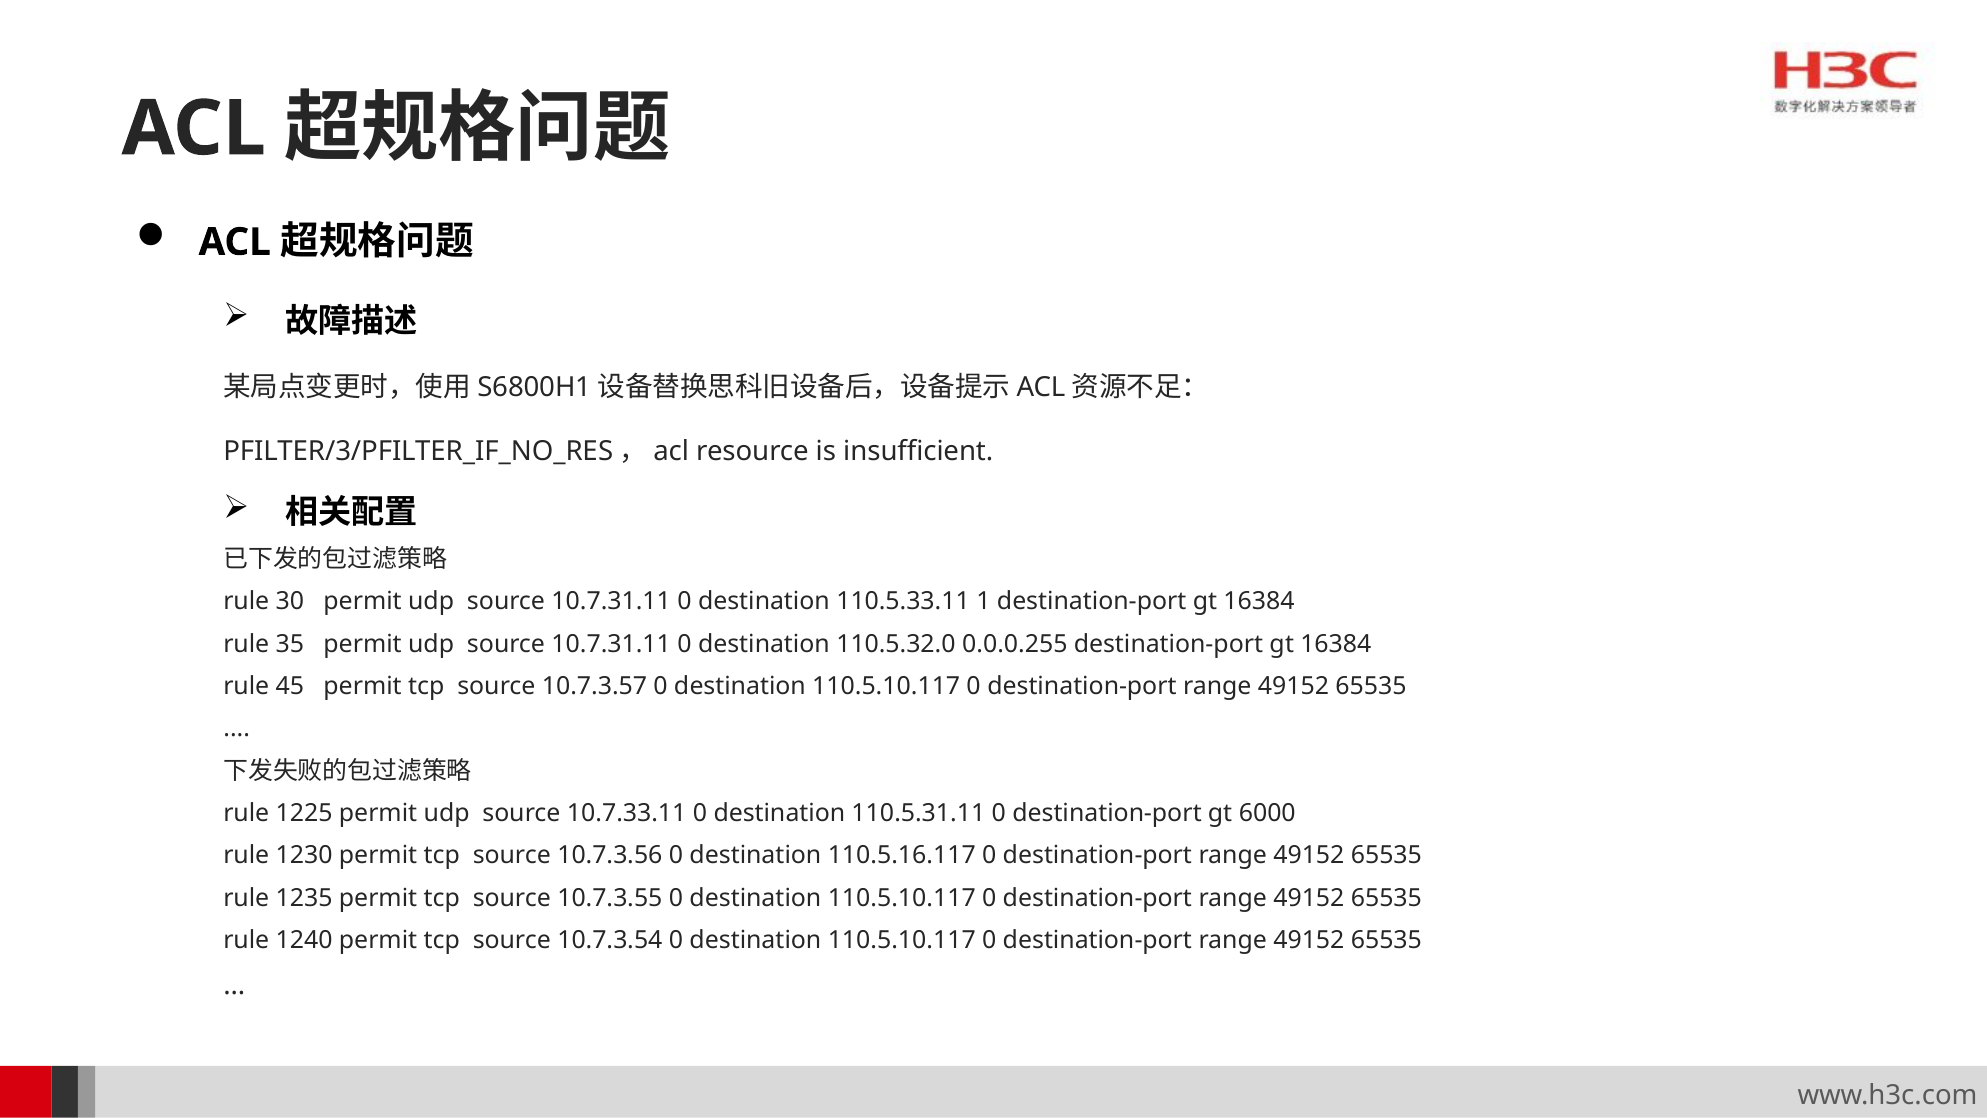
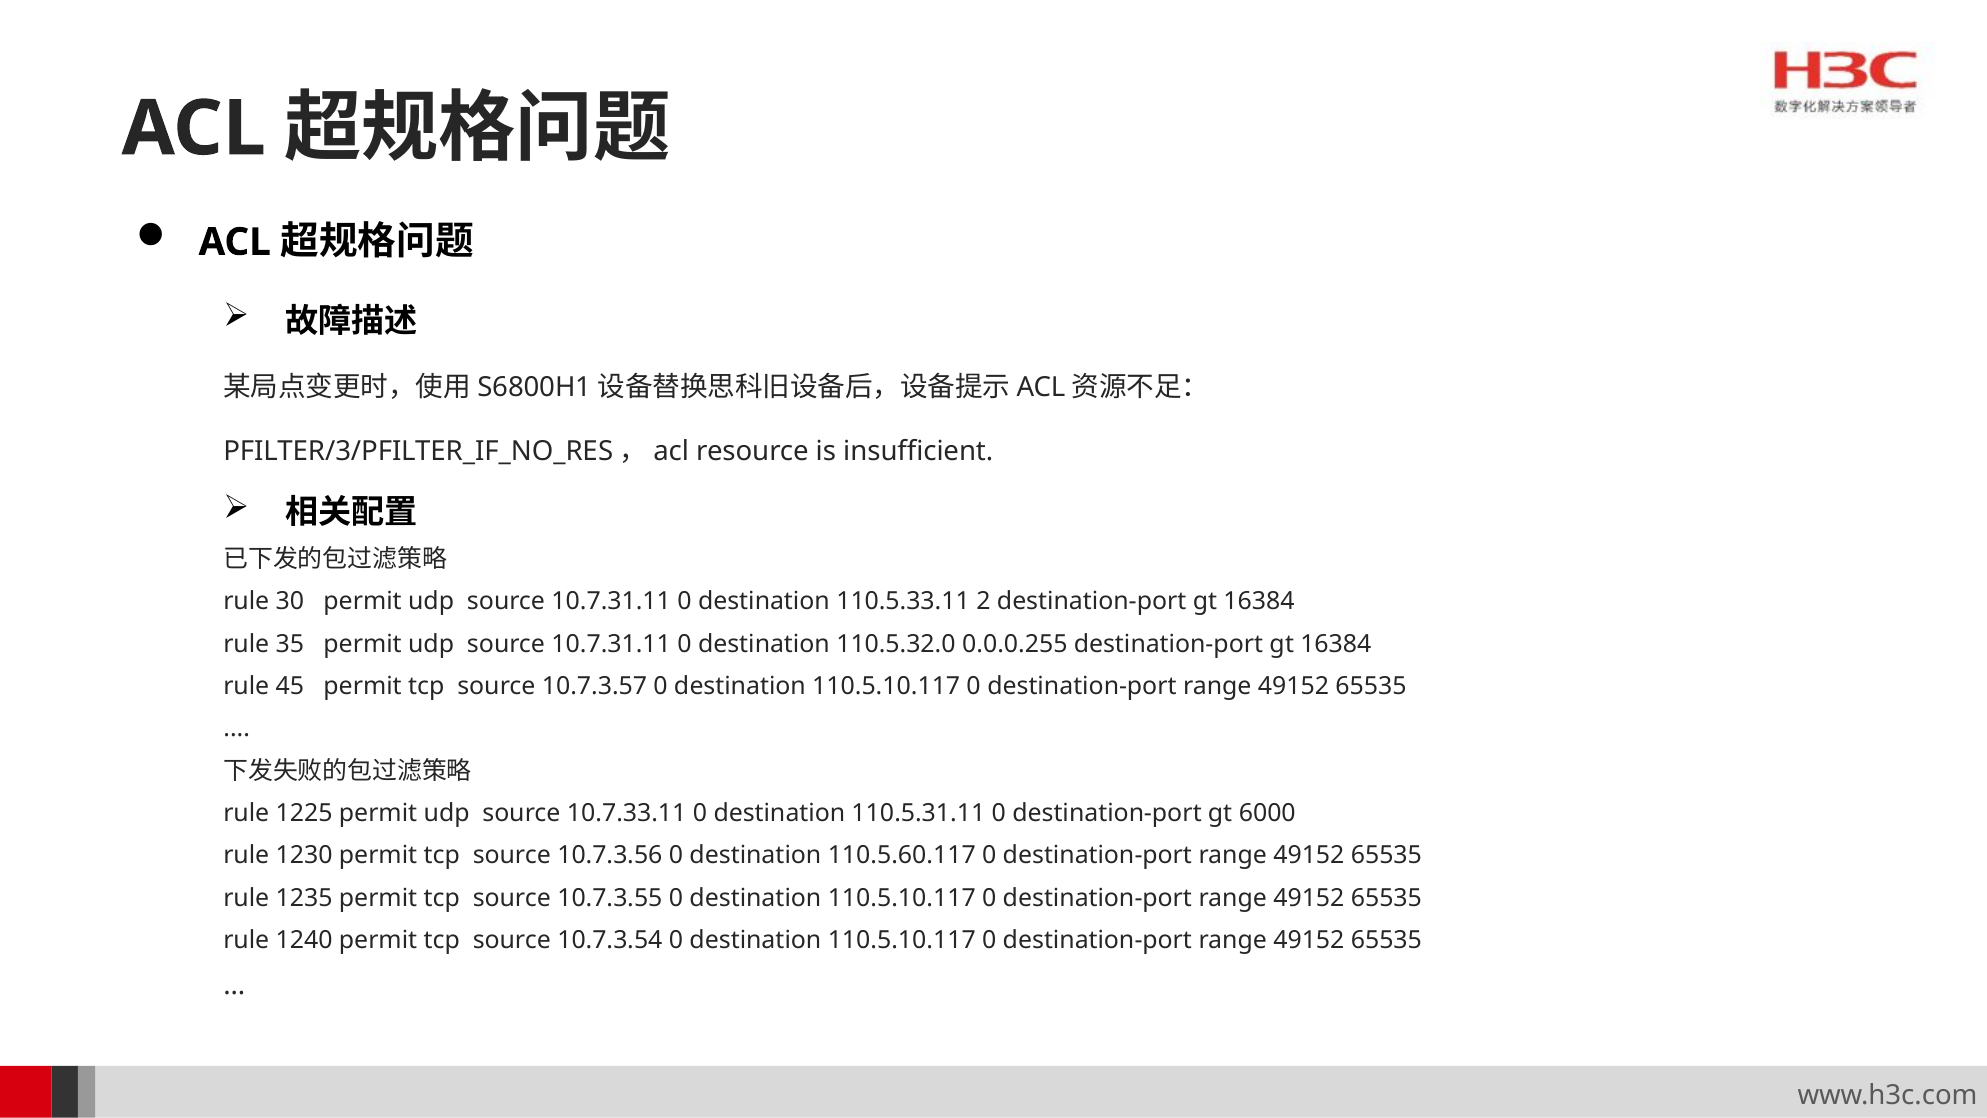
1: 1 -> 2 (984, 601)
110.5.16.117: 110.5.16.117 -> 110.5.60.117 (902, 855)
